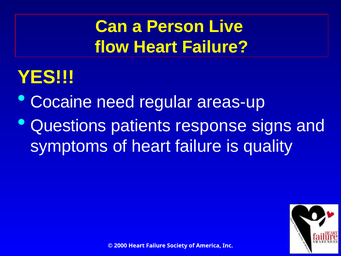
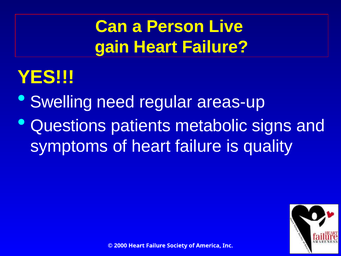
flow: flow -> gain (112, 47)
Cocaine: Cocaine -> Swelling (61, 102)
response: response -> metabolic (211, 126)
